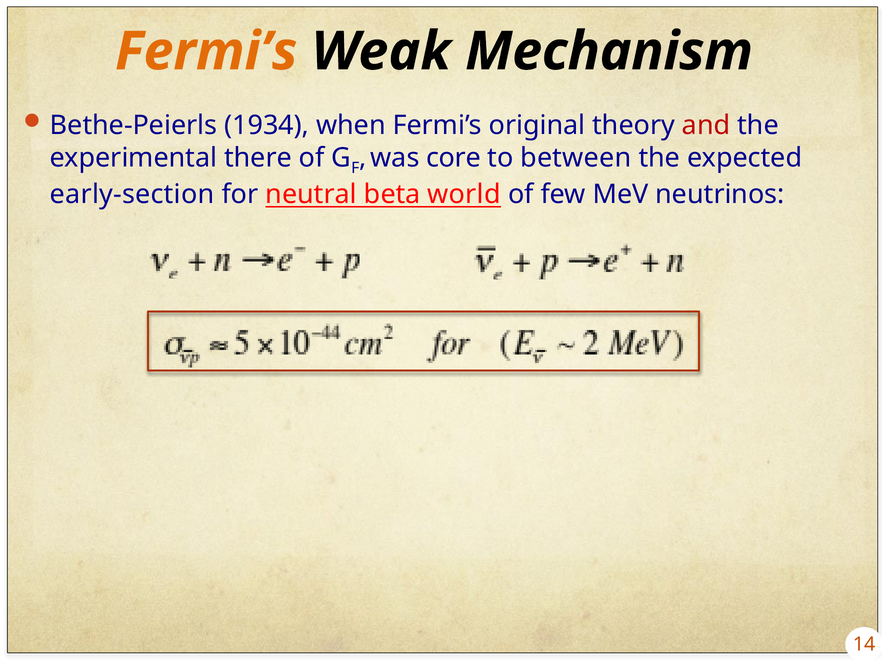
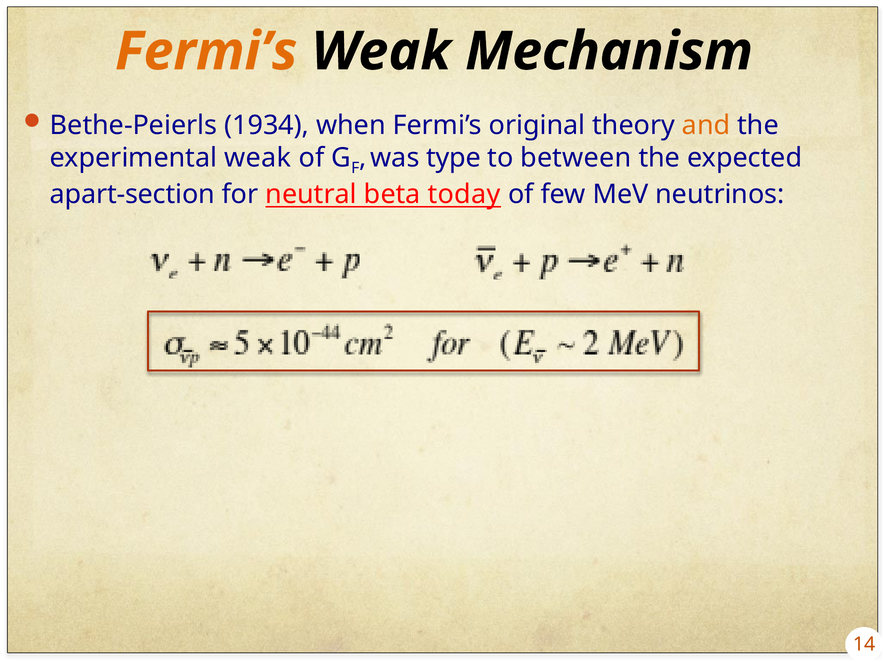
and colour: red -> orange (706, 125)
experimental there: there -> weak (258, 158)
core: core -> type (454, 158)
early-section: early-section -> apart-section (132, 195)
world: world -> today (464, 195)
